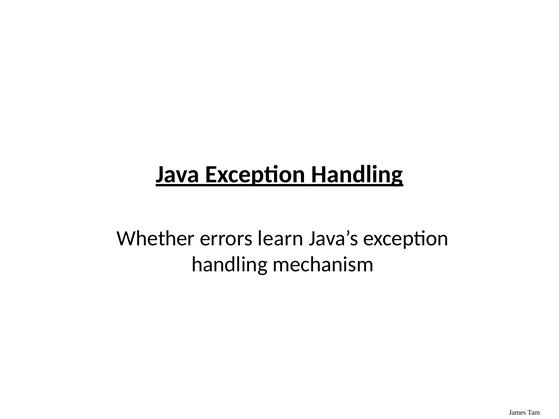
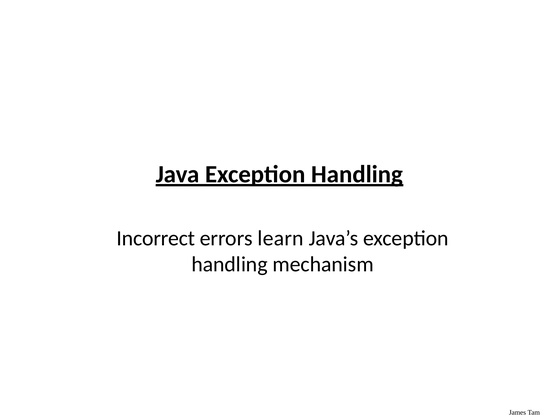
Whether: Whether -> Incorrect (156, 239)
